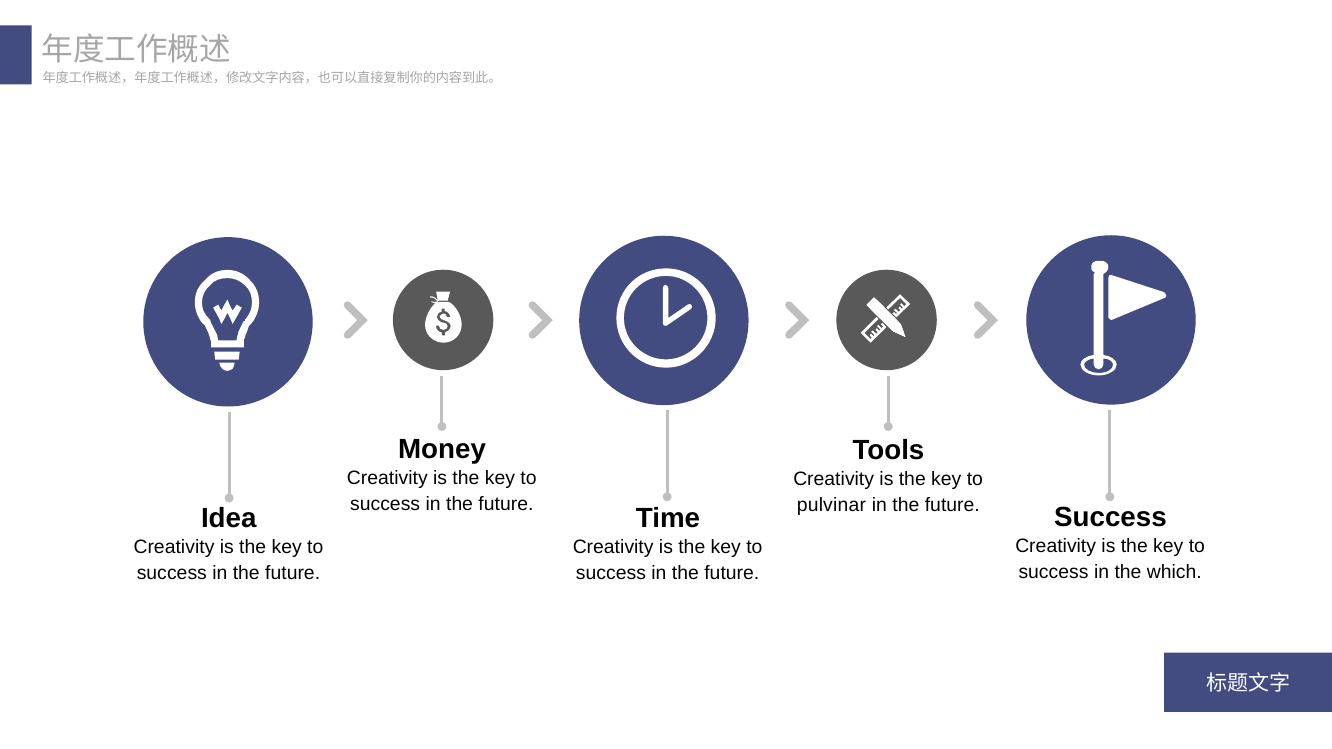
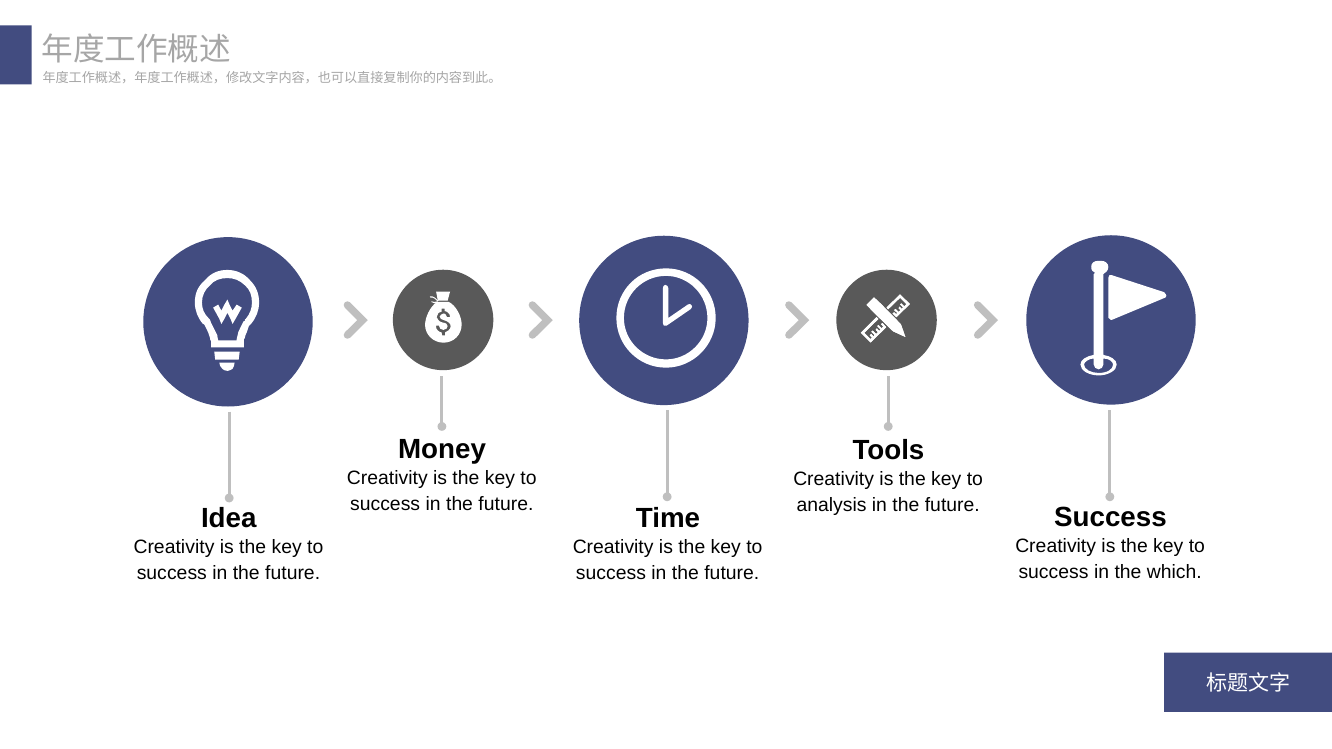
pulvinar: pulvinar -> analysis (831, 505)
